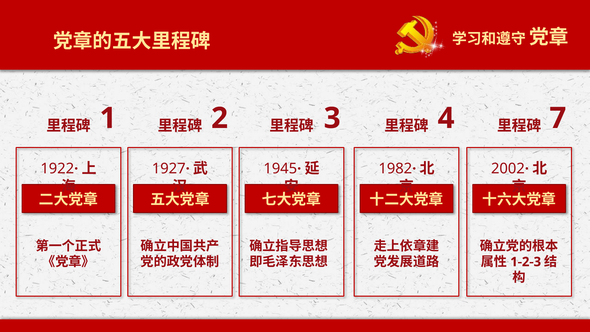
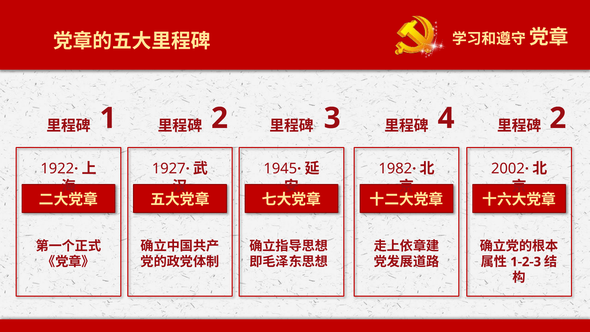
7: 7 -> 2 (558, 118)
